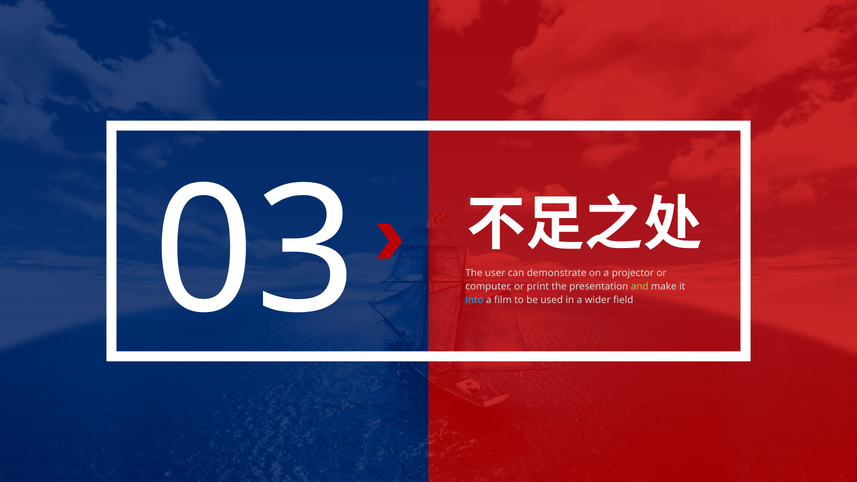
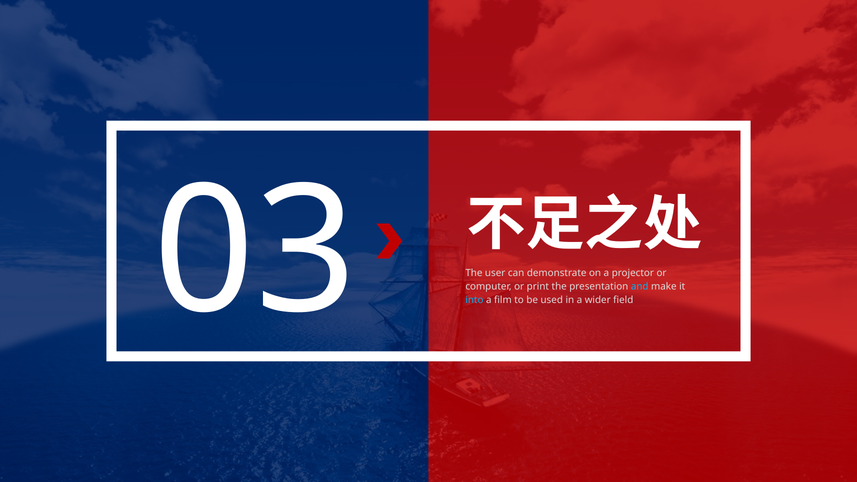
and colour: light green -> light blue (640, 287)
